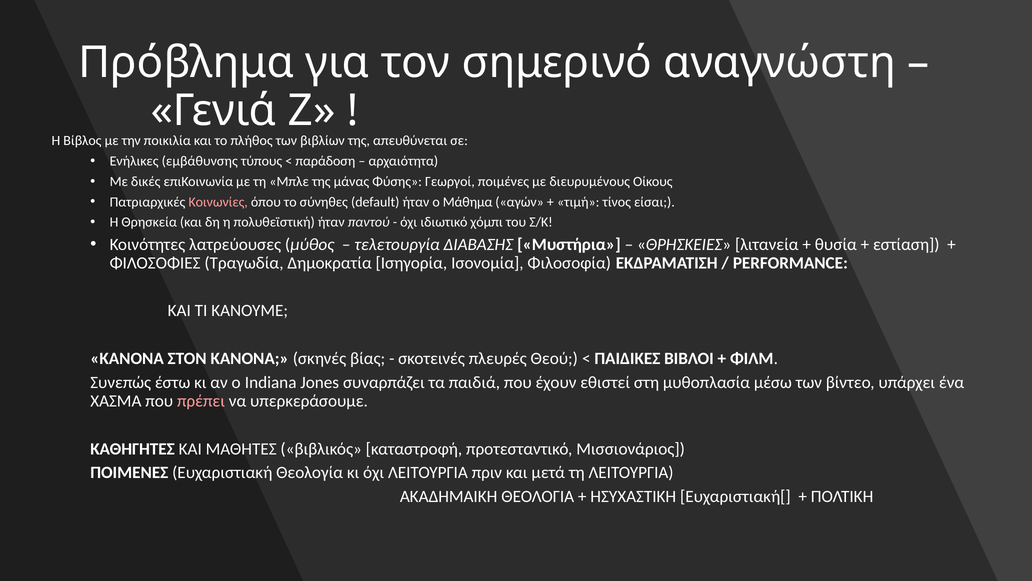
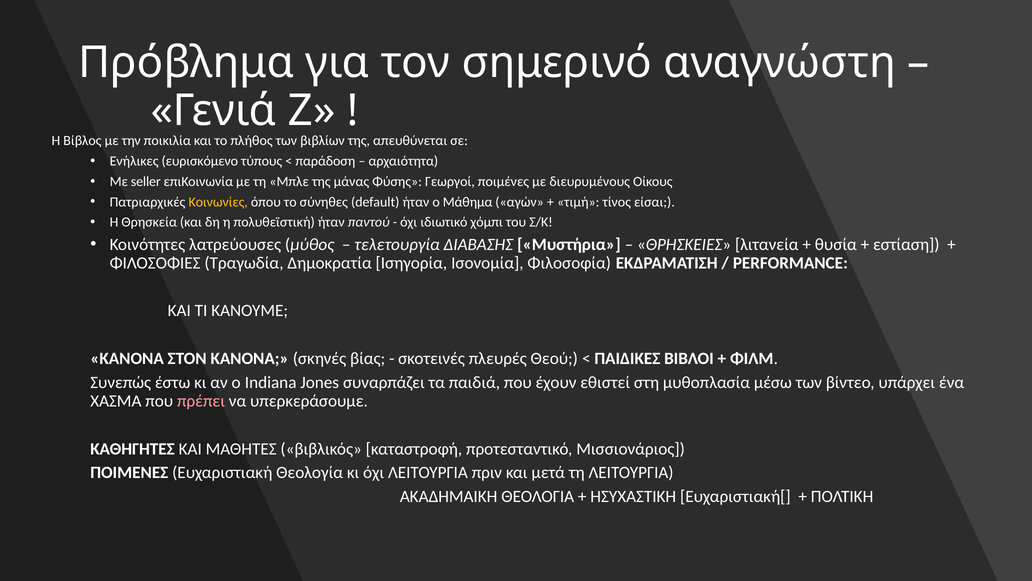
εμβάθυνσης: εμβάθυνσης -> ευρισκόμενο (200, 161)
δικές: δικές -> seller (146, 181)
Κοινωνίες colour: pink -> yellow (218, 202)
